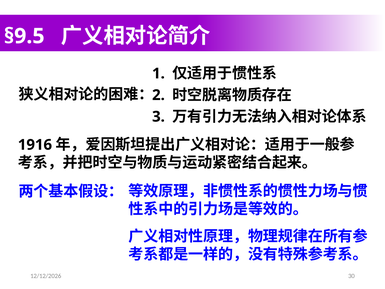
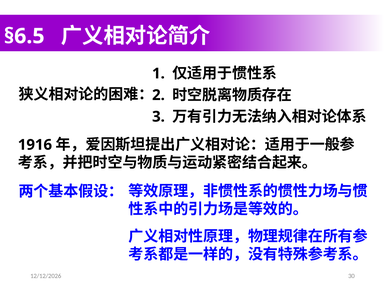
§9.5: §9.5 -> §6.5 (24, 36)
